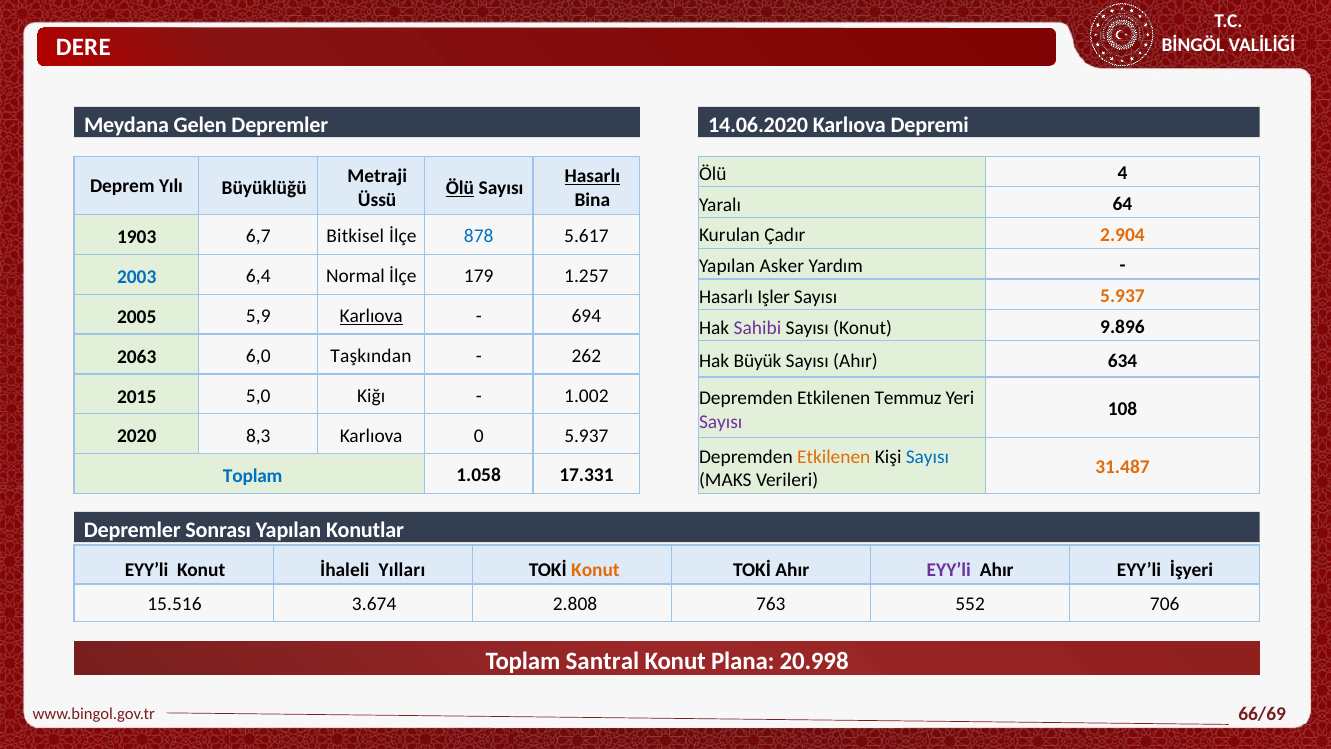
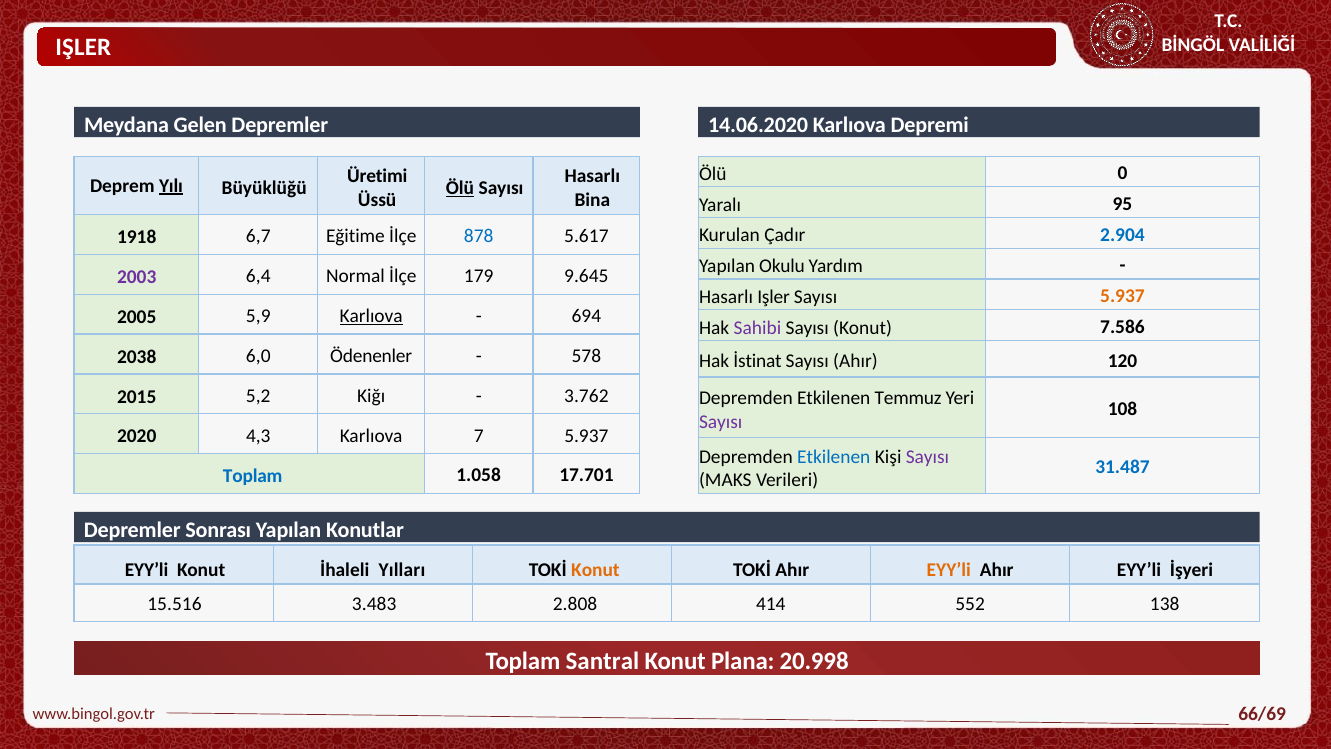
DERE: DERE -> IŞLER (83, 48)
4: 4 -> 0 (1123, 173)
Metraji: Metraji -> Üretimi (377, 176)
Hasarlı underline: present -> none (592, 176)
Yılı underline: none -> present (171, 186)
64: 64 -> 95 (1122, 204)
2.904 colour: orange -> blue (1122, 235)
1903: 1903 -> 1918 (137, 237)
Bitkisel: Bitkisel -> Eğitime (355, 236)
Asker: Asker -> Okulu (782, 266)
2003 colour: blue -> purple (137, 277)
1.257: 1.257 -> 9.645 (586, 276)
9.896: 9.896 -> 7.586 (1122, 327)
2063: 2063 -> 2038 (137, 357)
Taşkından: Taşkından -> Ödenenler (371, 356)
262: 262 -> 578 (586, 356)
Büyük: Büyük -> İstinat (758, 361)
634: 634 -> 120 (1123, 361)
5,0: 5,0 -> 5,2 (258, 396)
1.002: 1.002 -> 3.762 (586, 396)
8,3: 8,3 -> 4,3 (258, 436)
0: 0 -> 7 (479, 435)
Etkilenen colour: orange -> blue (834, 456)
Sayısı colour: blue -> purple (927, 456)
31.487 colour: orange -> blue (1123, 467)
17.331: 17.331 -> 17.701 (586, 475)
EYY’li colour: purple -> orange (949, 570)
3.674: 3.674 -> 3.483 (374, 604)
763: 763 -> 414 (771, 604)
706: 706 -> 138 (1165, 604)
